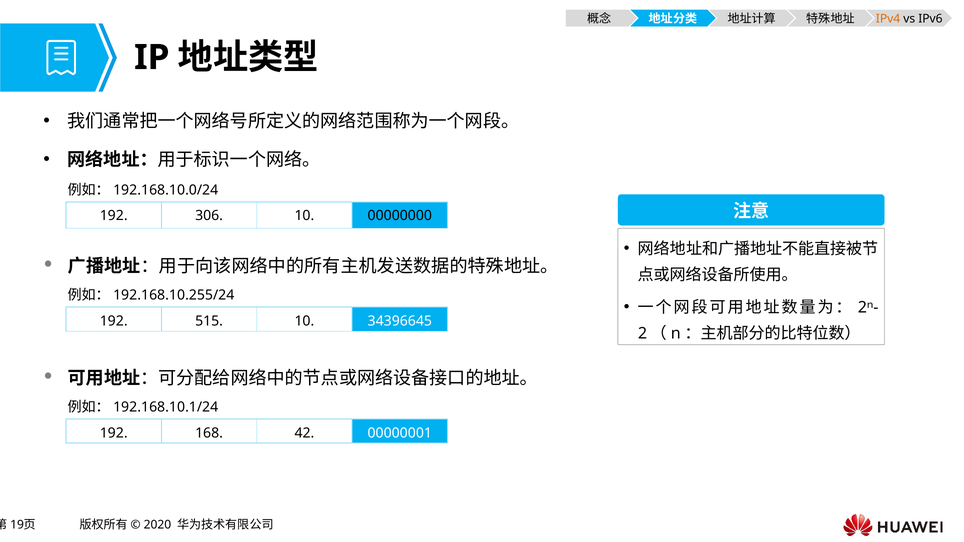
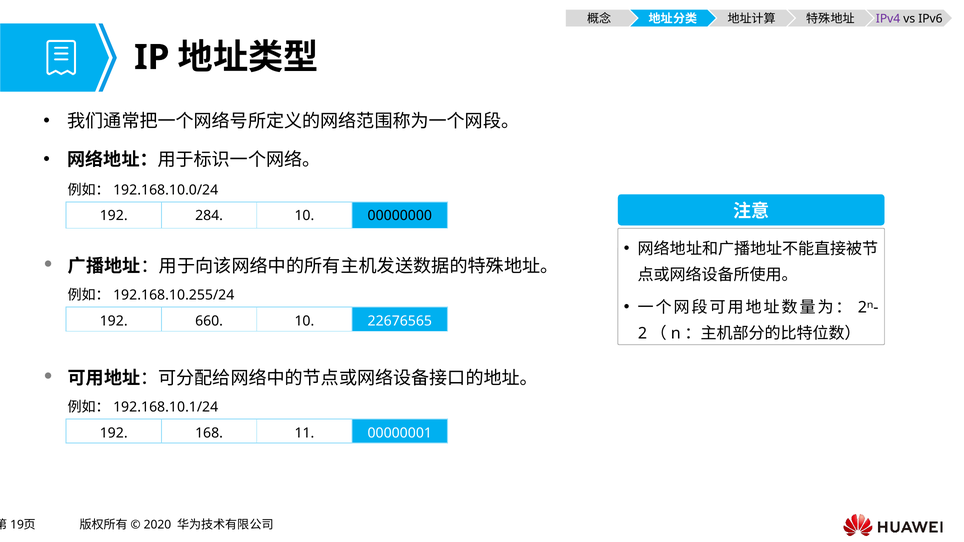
IPv4 colour: orange -> purple (888, 19)
306: 306 -> 284 (209, 216)
515: 515 -> 660 (209, 321)
34396645: 34396645 -> 22676565 (400, 321)
42: 42 -> 11 (304, 433)
